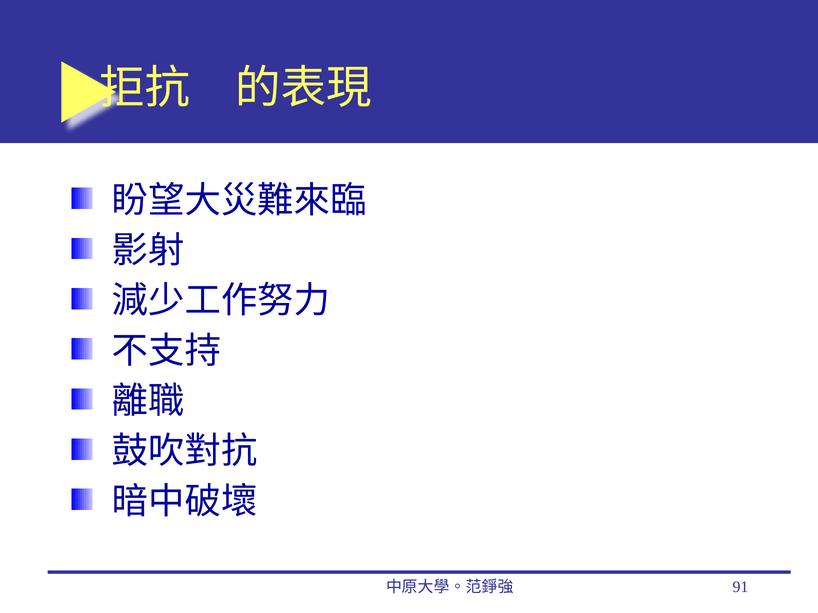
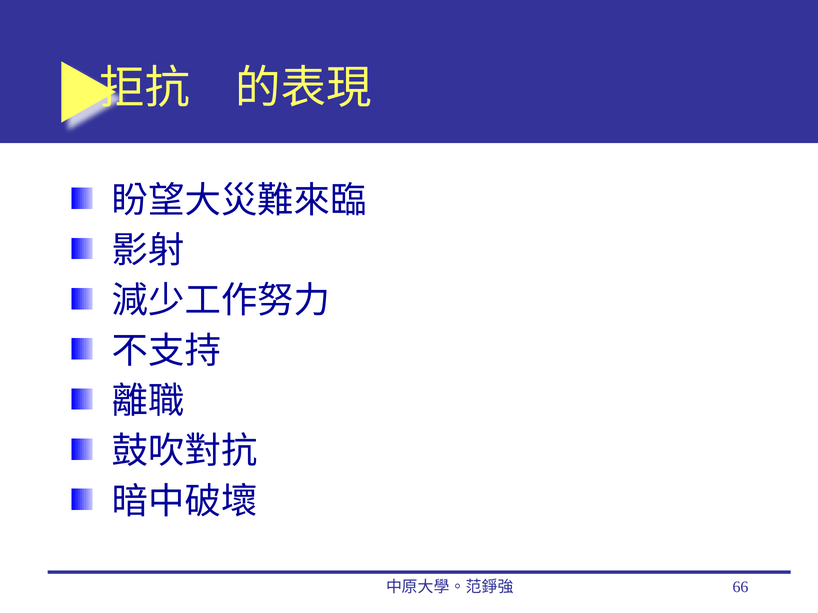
91: 91 -> 66 (740, 587)
